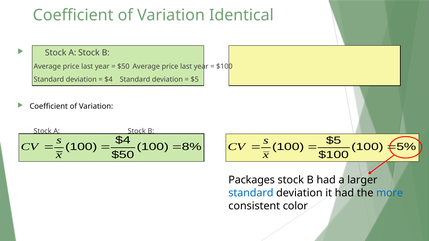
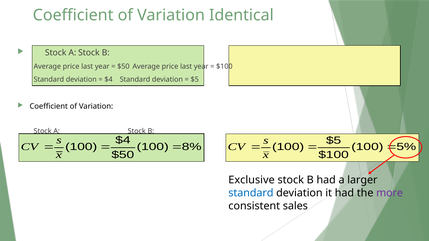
Packages: Packages -> Exclusive (252, 180)
more colour: blue -> purple (390, 193)
color: color -> sales (295, 206)
